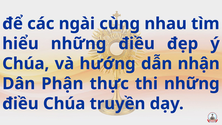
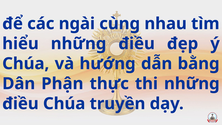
nhận: nhận -> bằng (199, 64)
